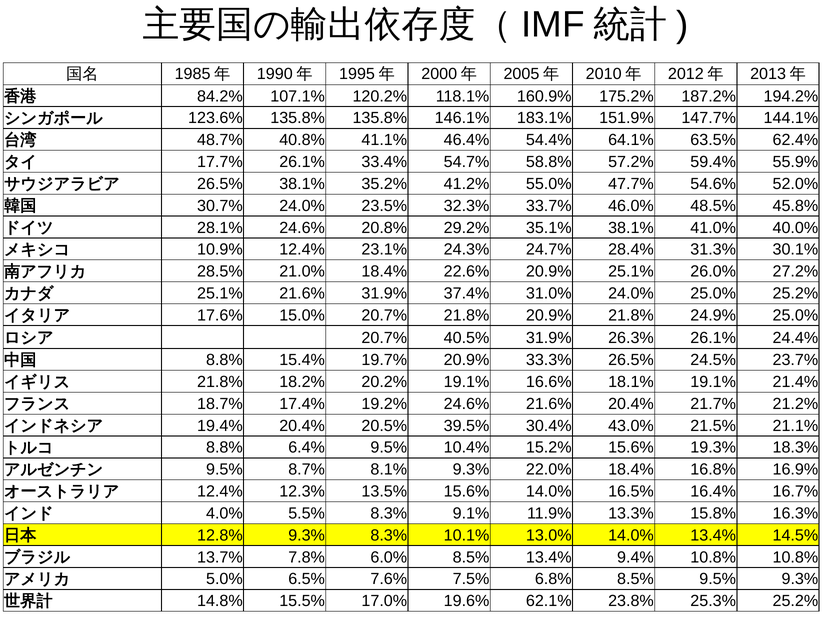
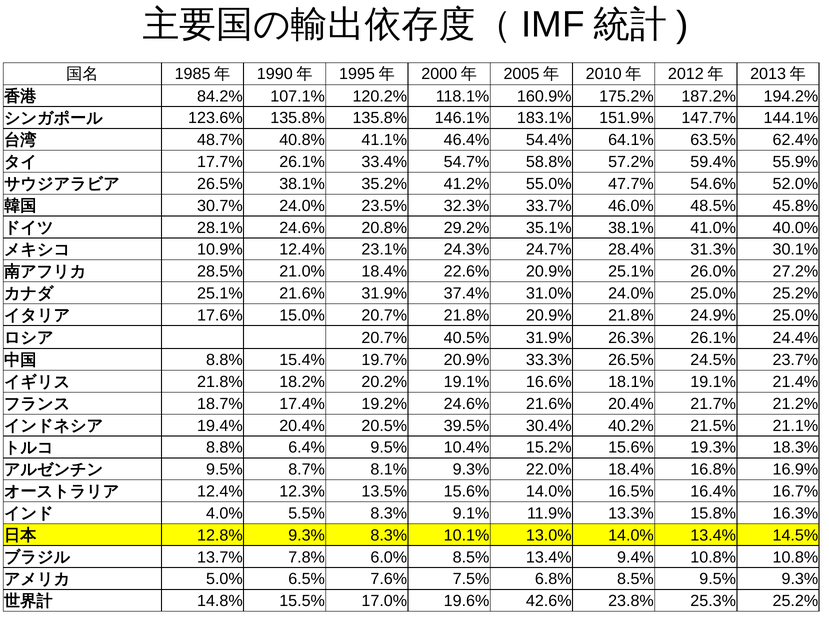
43.0%: 43.0% -> 40.2% (631, 426)
62.1%: 62.1% -> 42.6% (549, 602)
